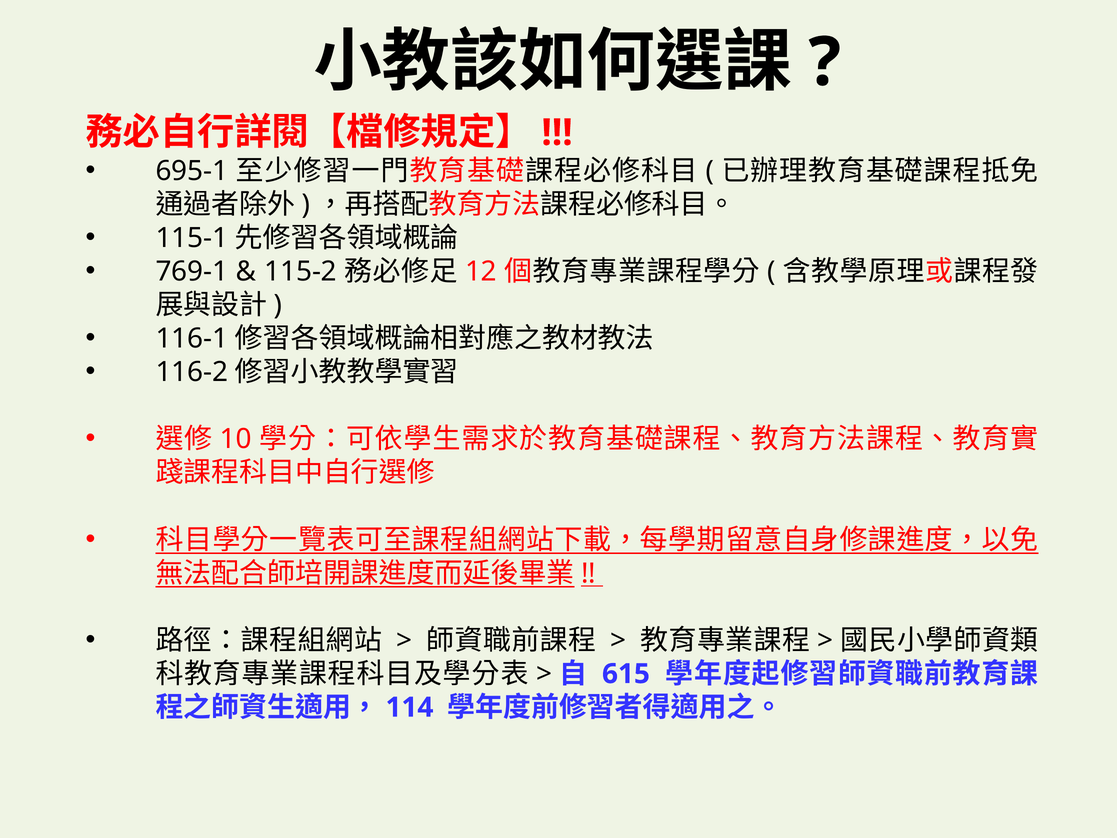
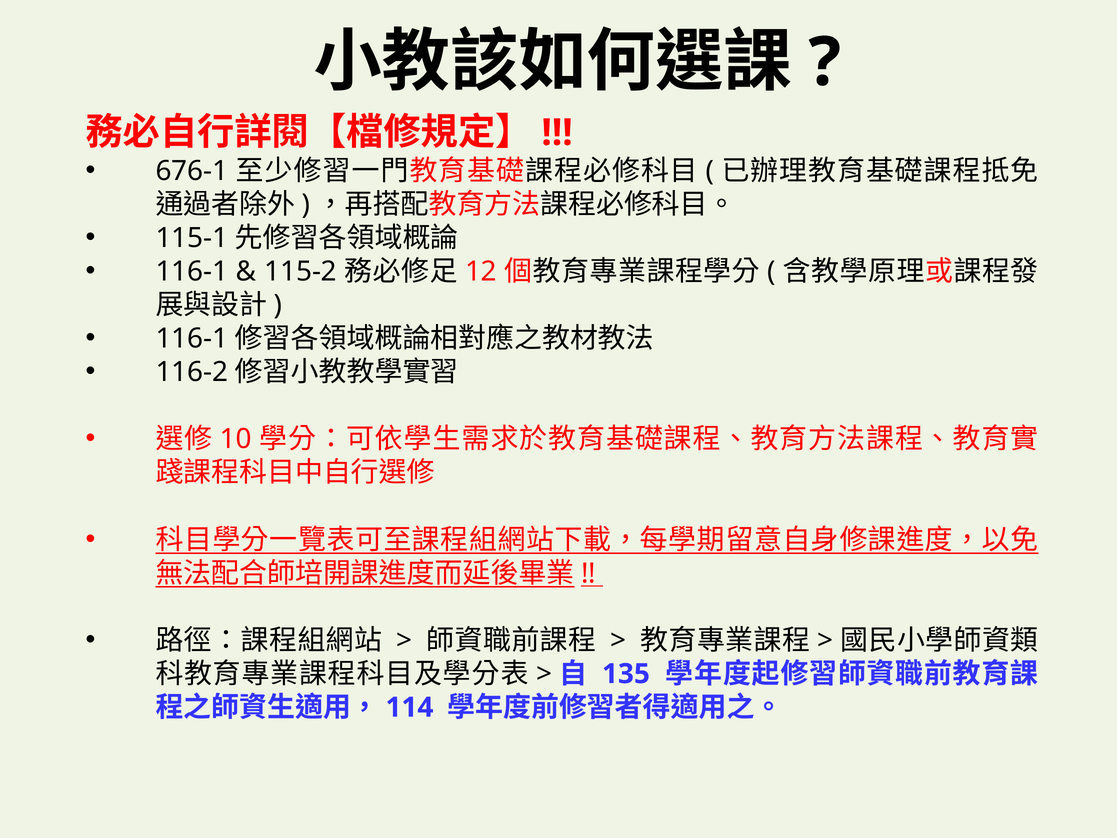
695-1: 695-1 -> 676-1 (192, 171)
769-1: 769-1 -> 116-1 (192, 272)
615: 615 -> 135 (626, 674)
